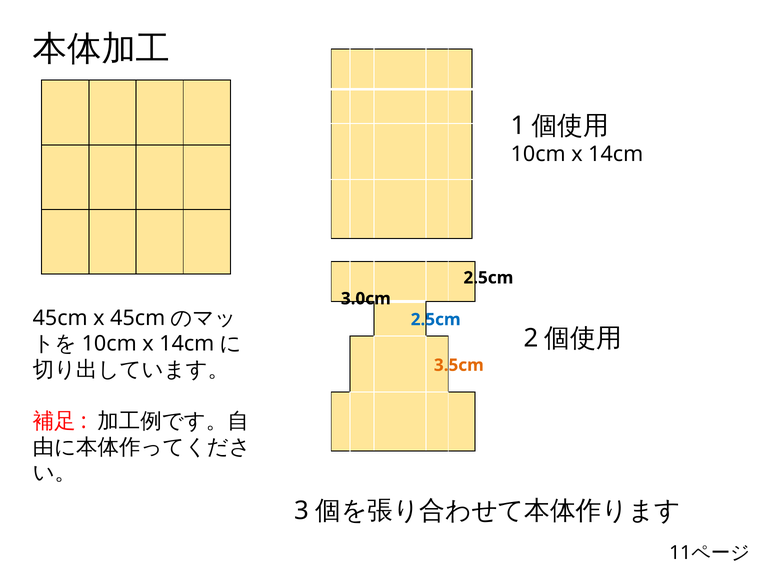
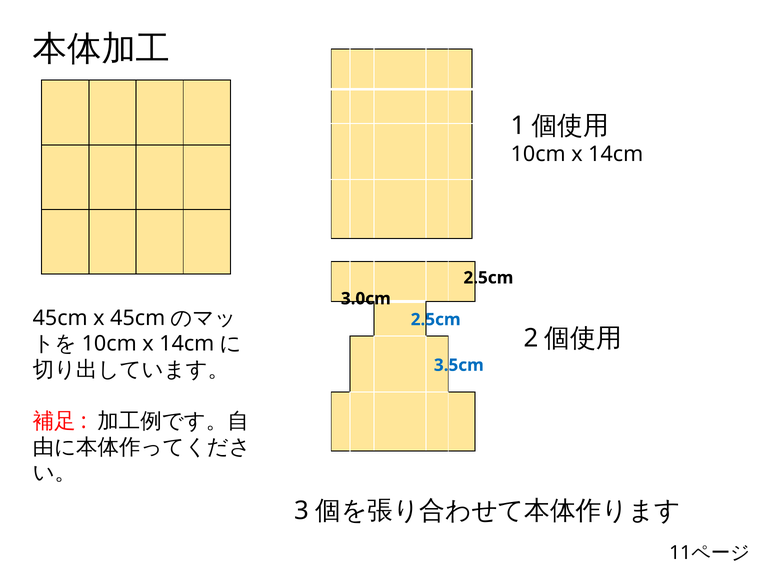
3.5cm colour: orange -> blue (459, 365)
